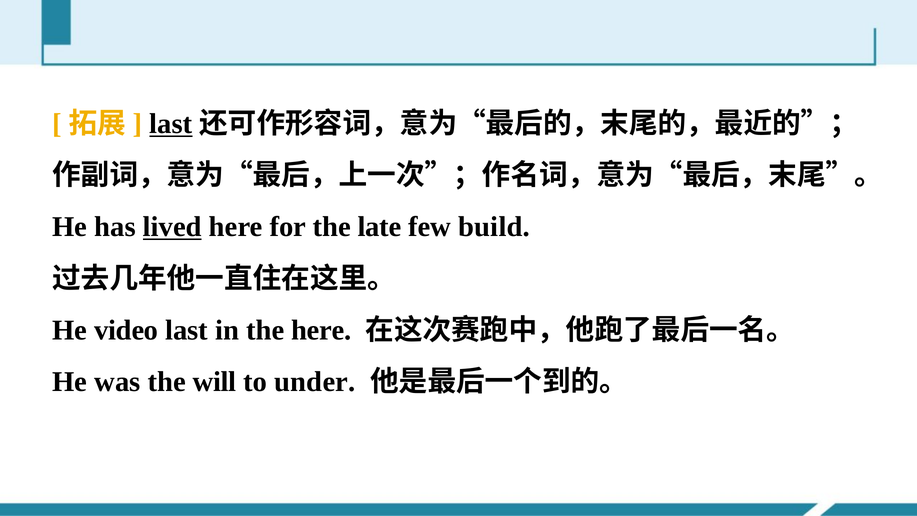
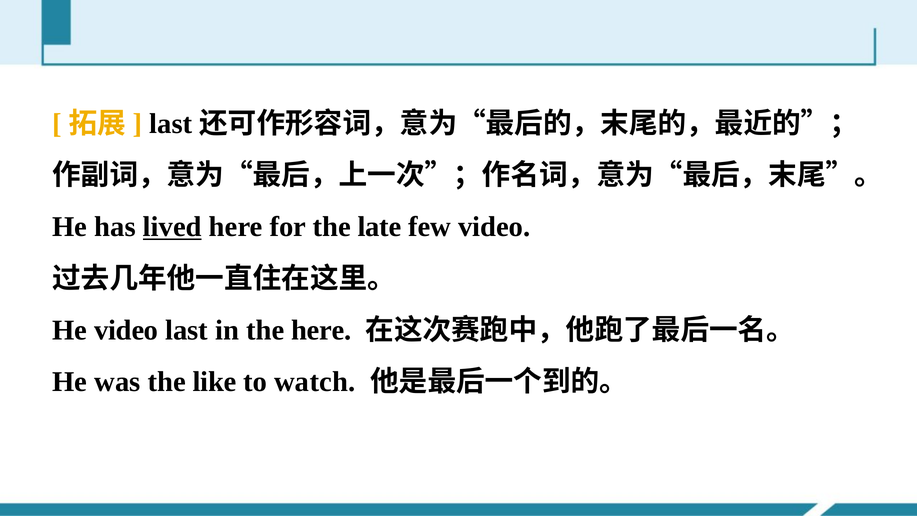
last underline: present -> none (171, 124)
few build: build -> video (494, 227)
will: will -> like (215, 382)
under: under -> watch (315, 382)
